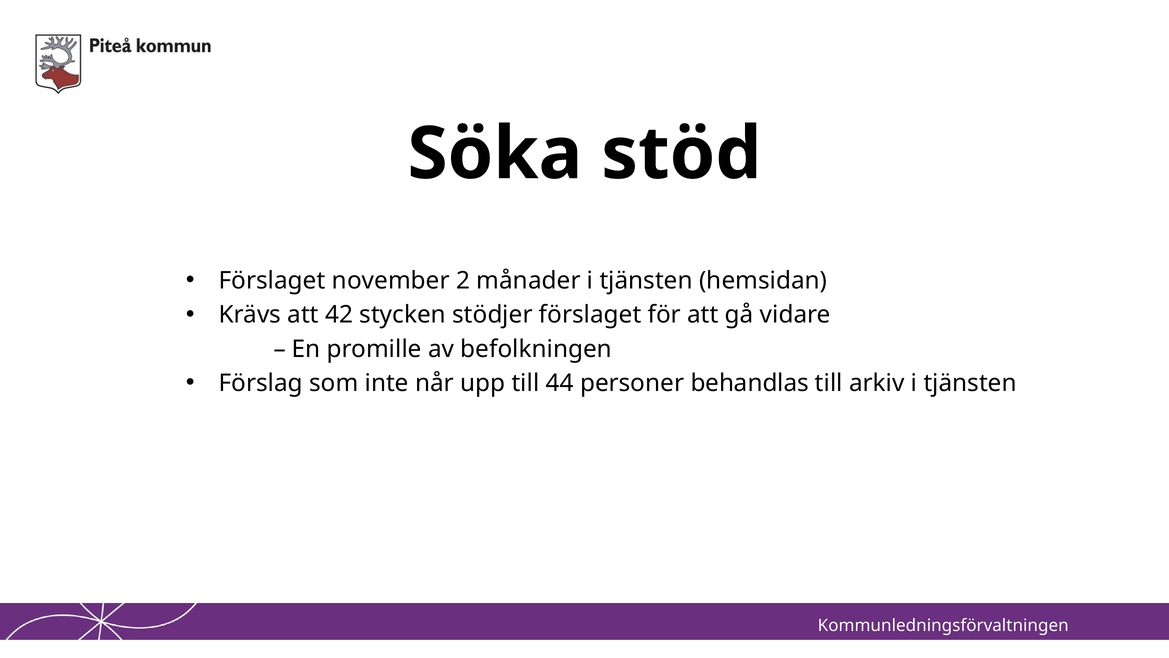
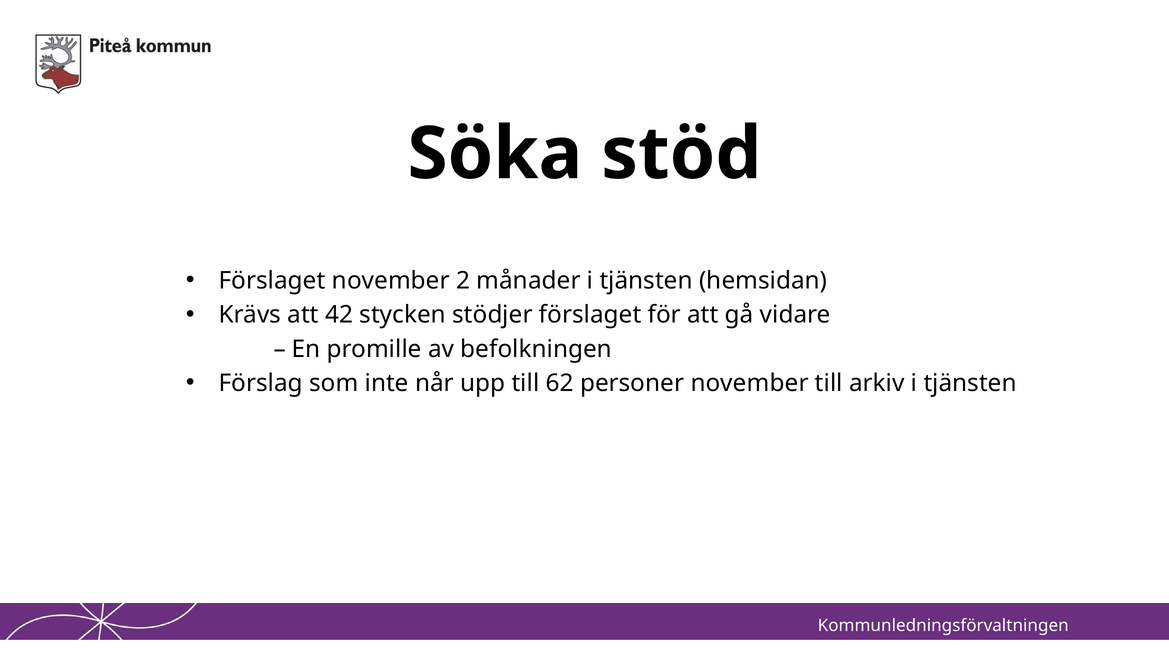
44: 44 -> 62 (560, 383)
personer behandlas: behandlas -> november (750, 383)
